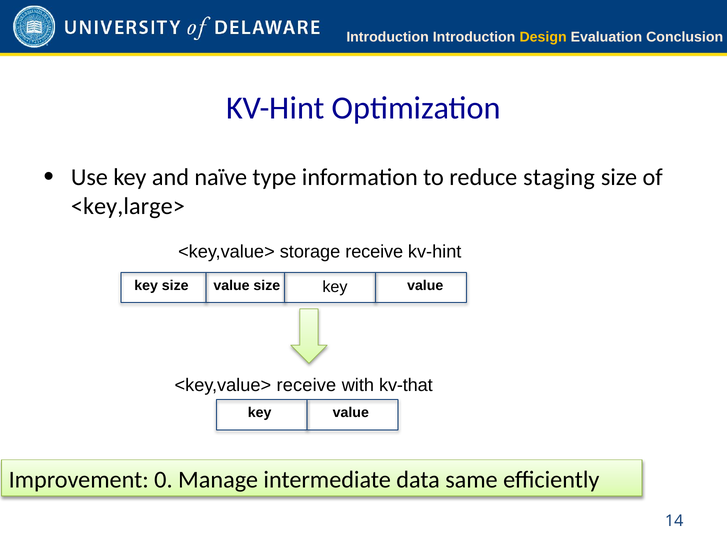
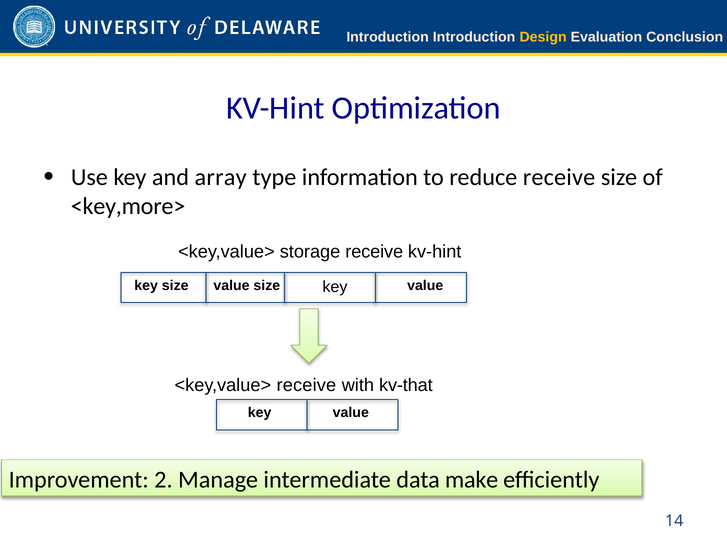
naïve: naïve -> array (221, 177)
reduce staging: staging -> receive (559, 177)
<key,large>: <key,large> -> <key,more> (128, 206)
0: 0 -> 2 (163, 480)
same: same -> make (472, 480)
